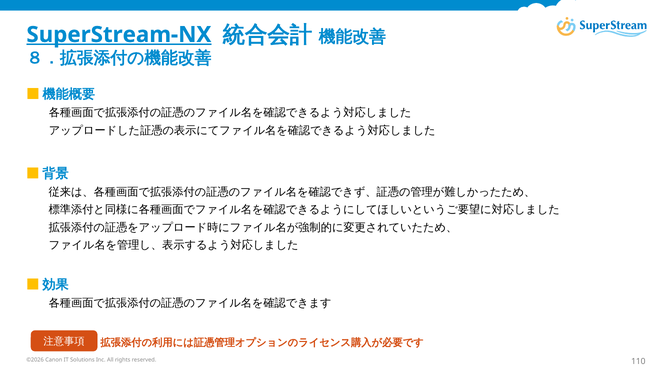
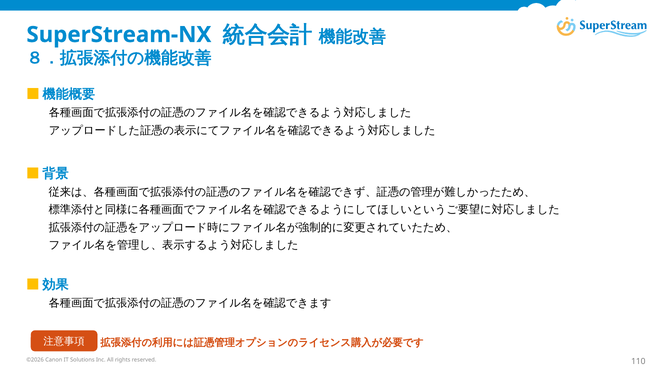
SuperStream-NX underline: present -> none (119, 35)
